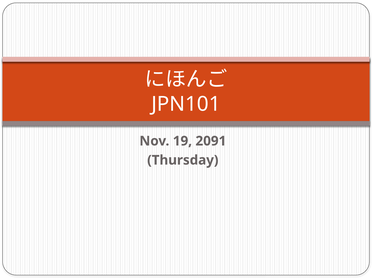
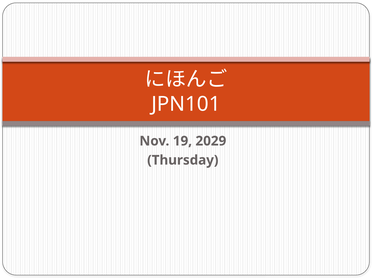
2091: 2091 -> 2029 (211, 141)
